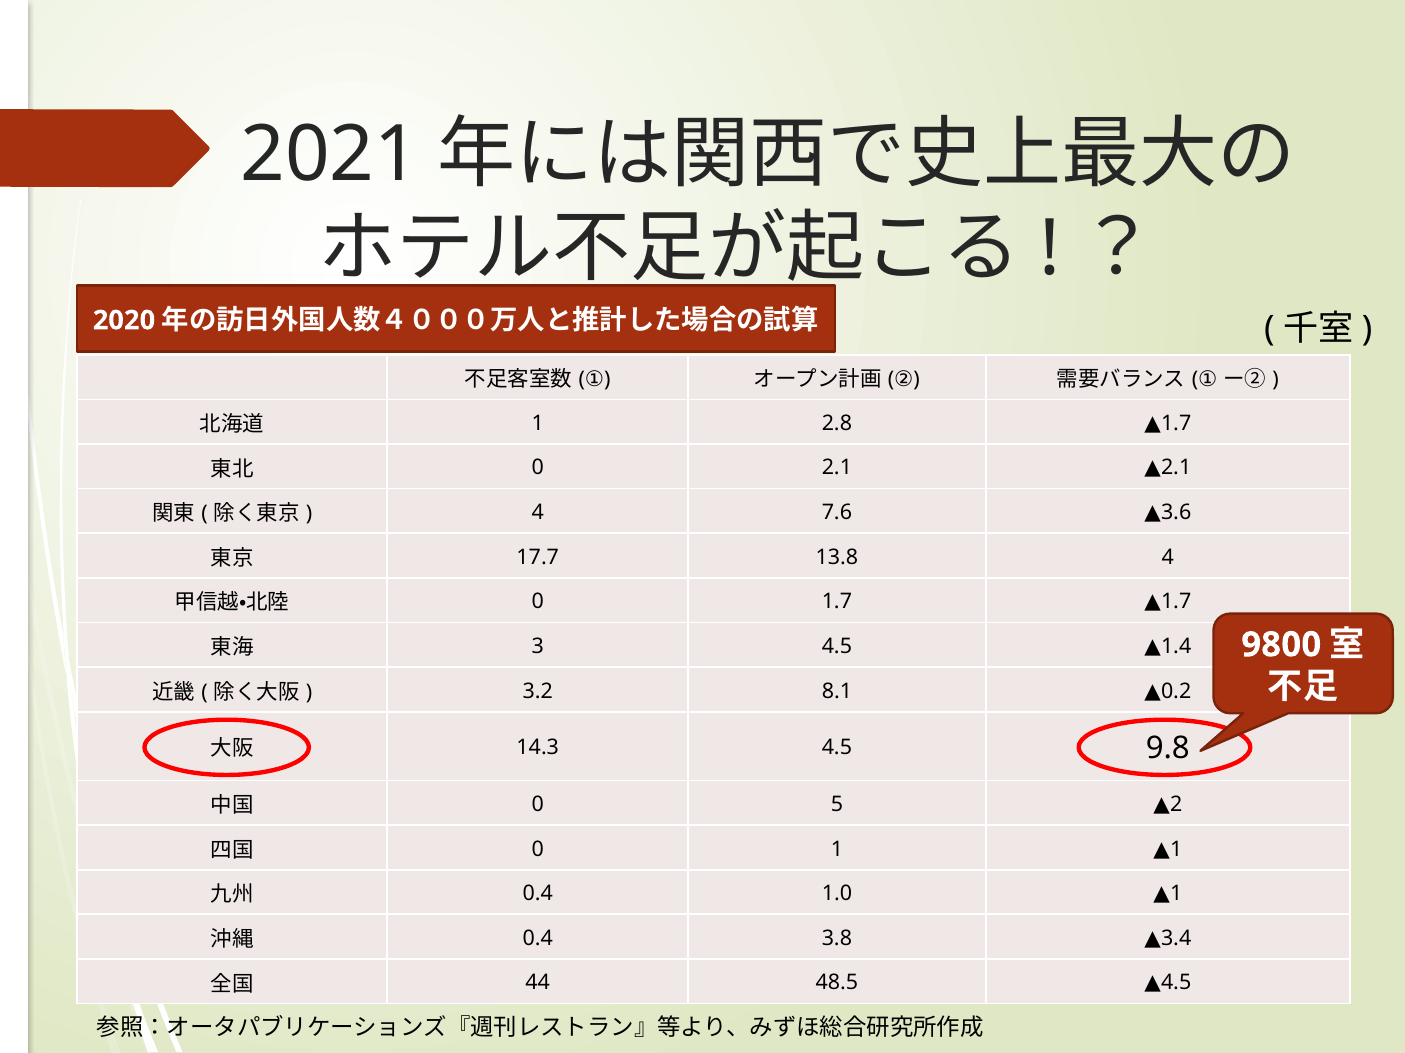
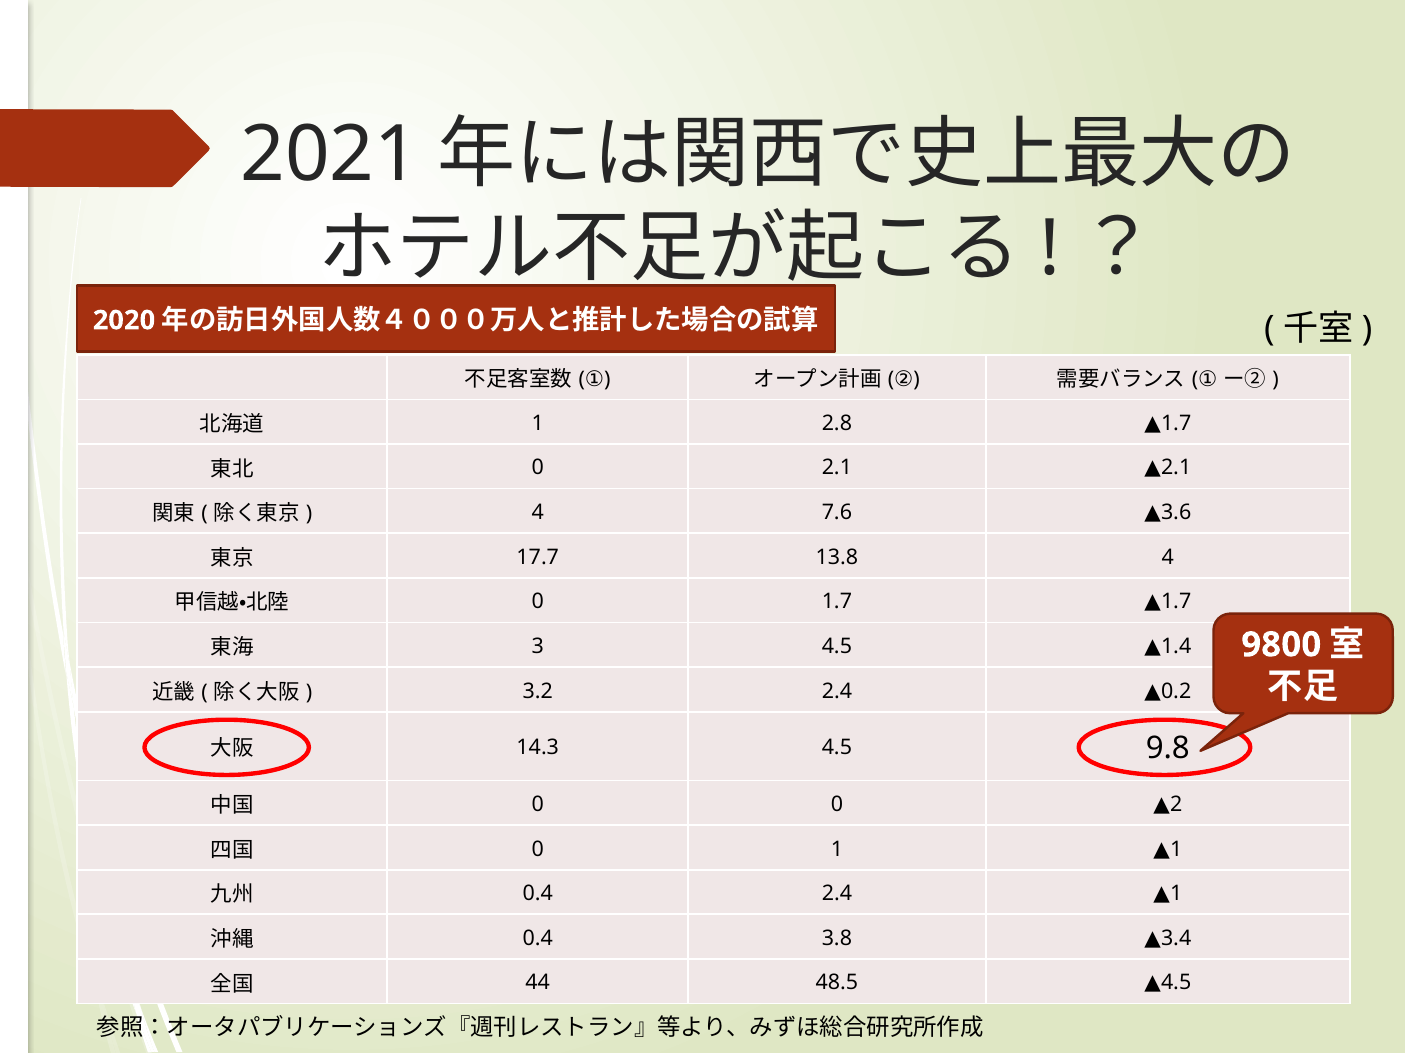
3.2 8.1: 8.1 -> 2.4 (837, 691)
0 5: 5 -> 0 (837, 805)
0.4 1.0: 1.0 -> 2.4 (837, 894)
